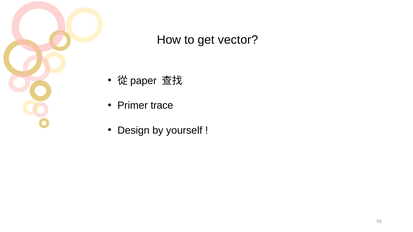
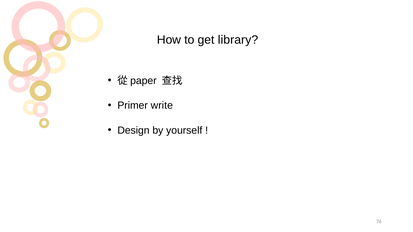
vector: vector -> library (238, 40)
trace: trace -> write (162, 106)
